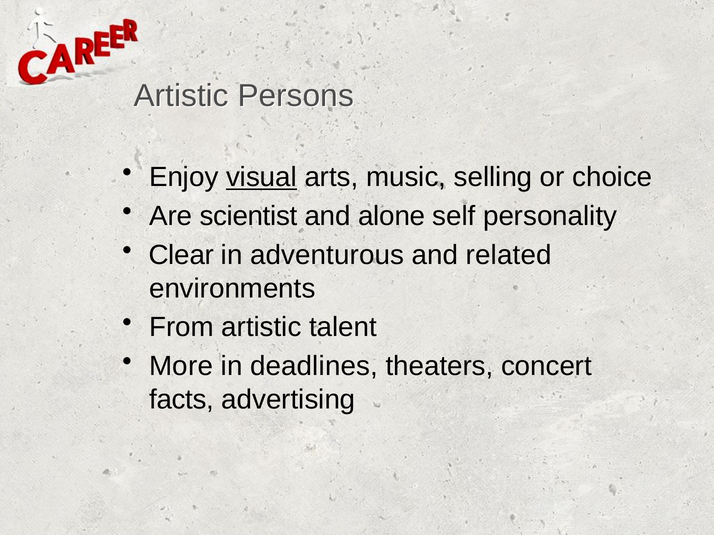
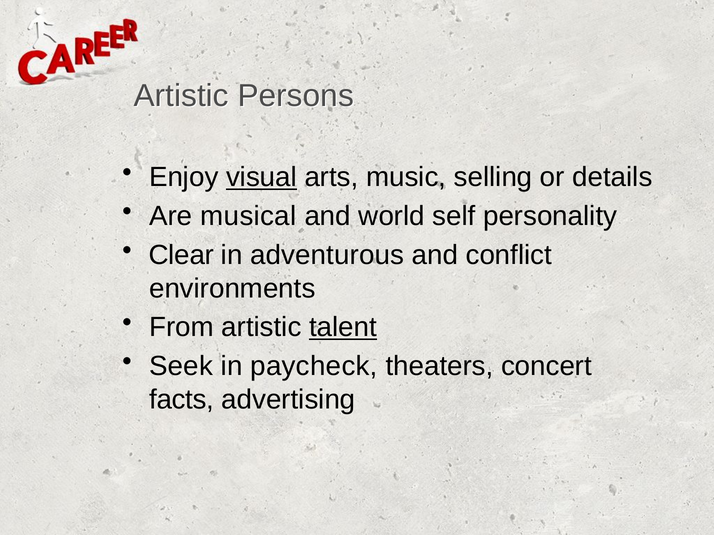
choice: choice -> details (612, 177)
scientist: scientist -> musical (248, 216)
alone: alone -> world (392, 216)
related: related -> conflict (509, 255)
talent underline: none -> present (343, 328)
More: More -> Seek (181, 366)
deadlines: deadlines -> paycheck (314, 366)
